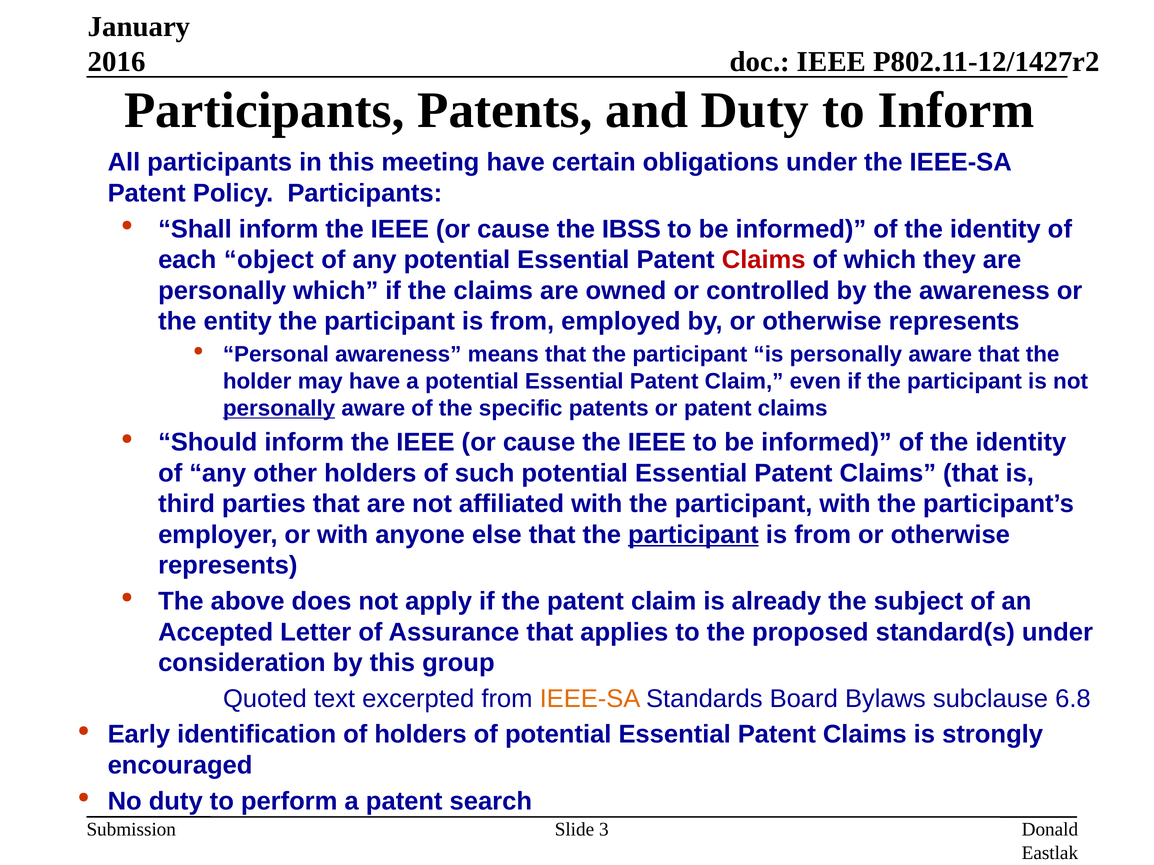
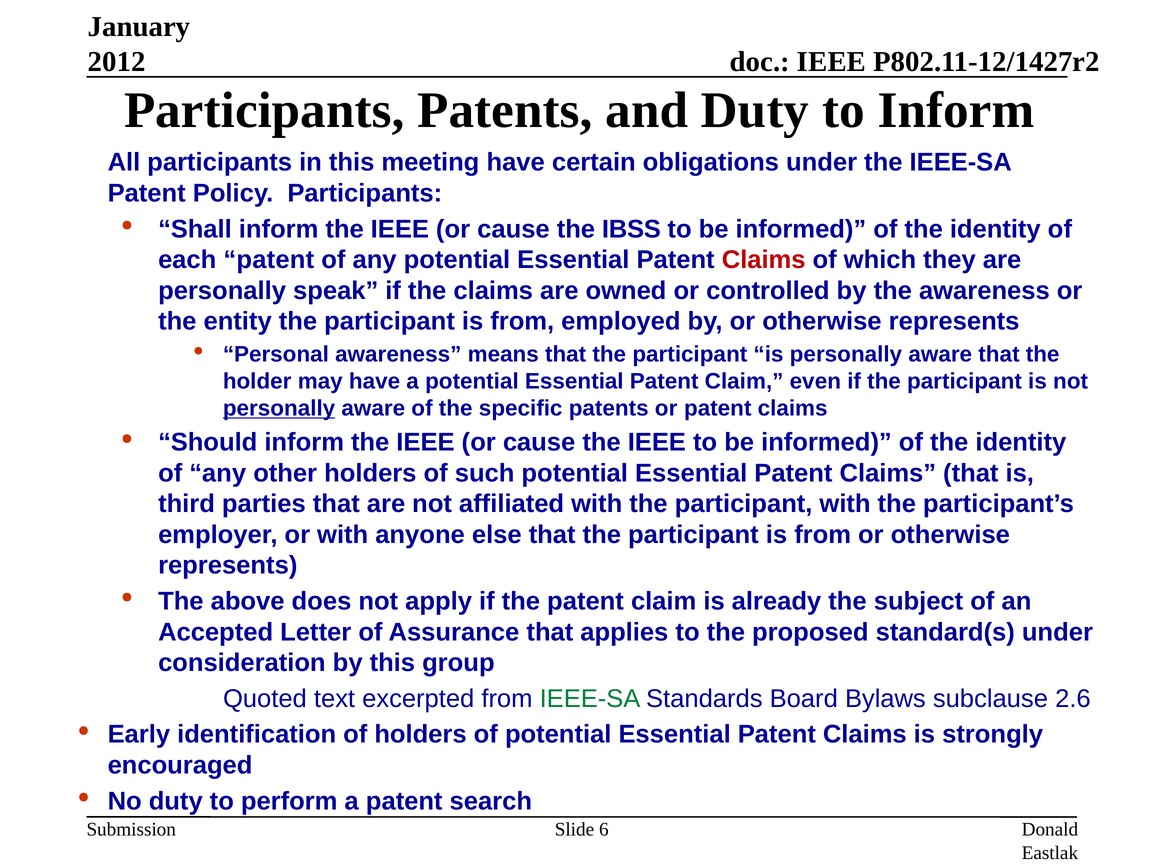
2016: 2016 -> 2012 (117, 62)
each object: object -> patent (269, 260)
personally which: which -> speak (336, 291)
participant underline: present -> none (693, 535)
IEEE-SA colour: orange -> green (590, 699)
6.8: 6.8 -> 2.6 (1073, 699)
3: 3 -> 6 (604, 830)
